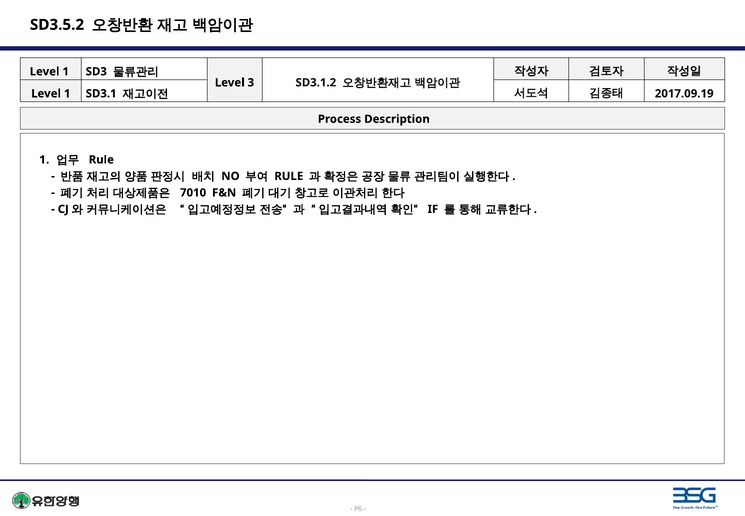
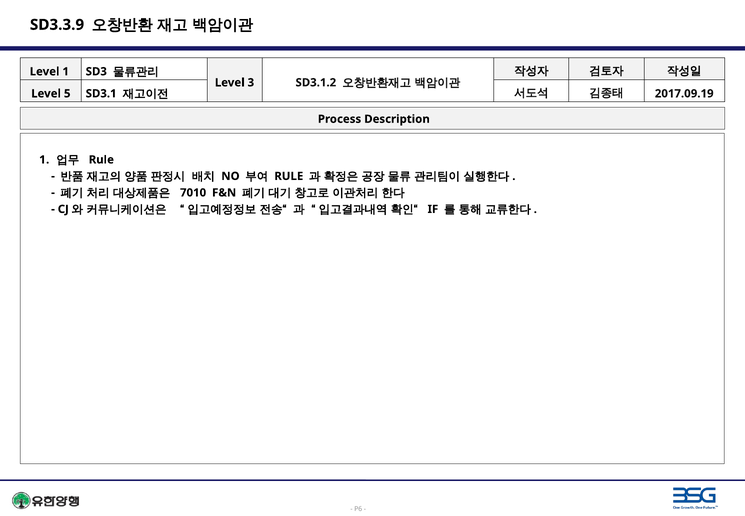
SD3.5.2: SD3.5.2 -> SD3.3.9 (57, 25)
1: 1 -> 5 (67, 94)
